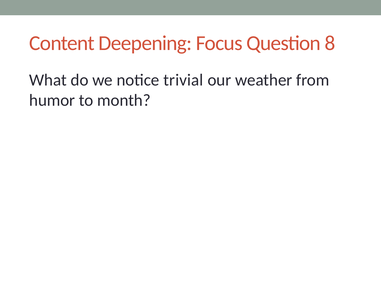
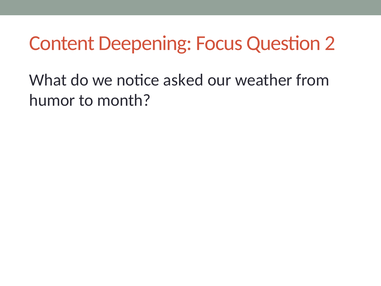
8: 8 -> 2 (330, 43)
trivial: trivial -> asked (183, 80)
